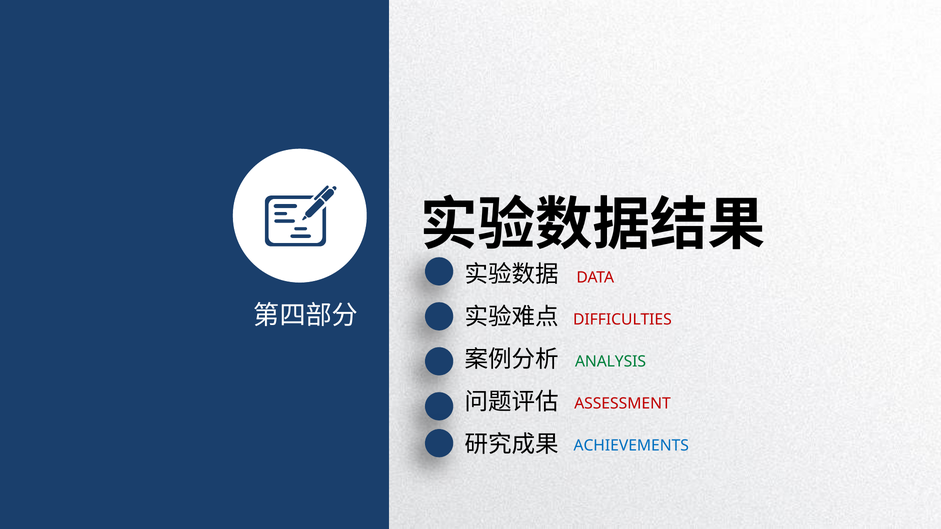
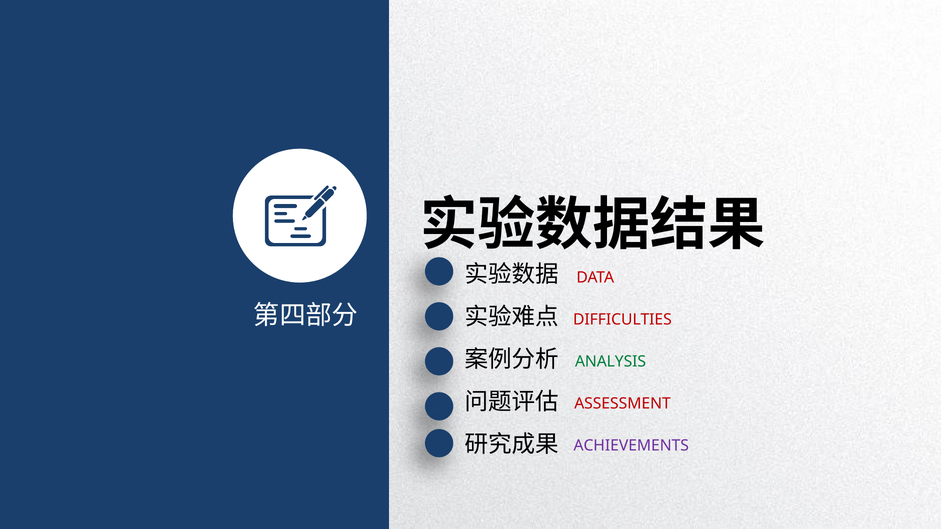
ACHIEVEMENTS colour: blue -> purple (631, 446)
